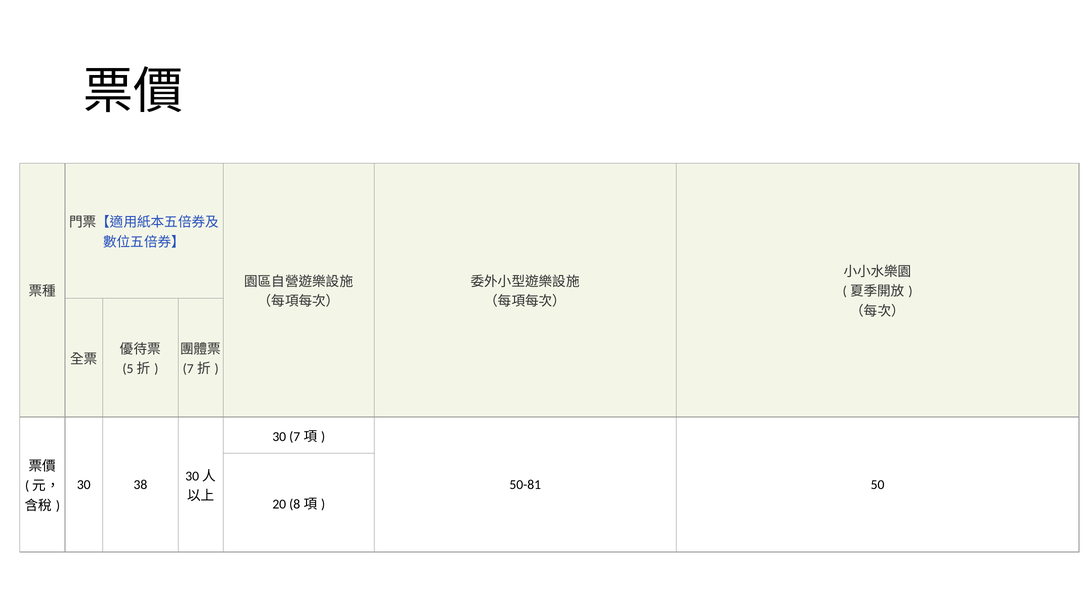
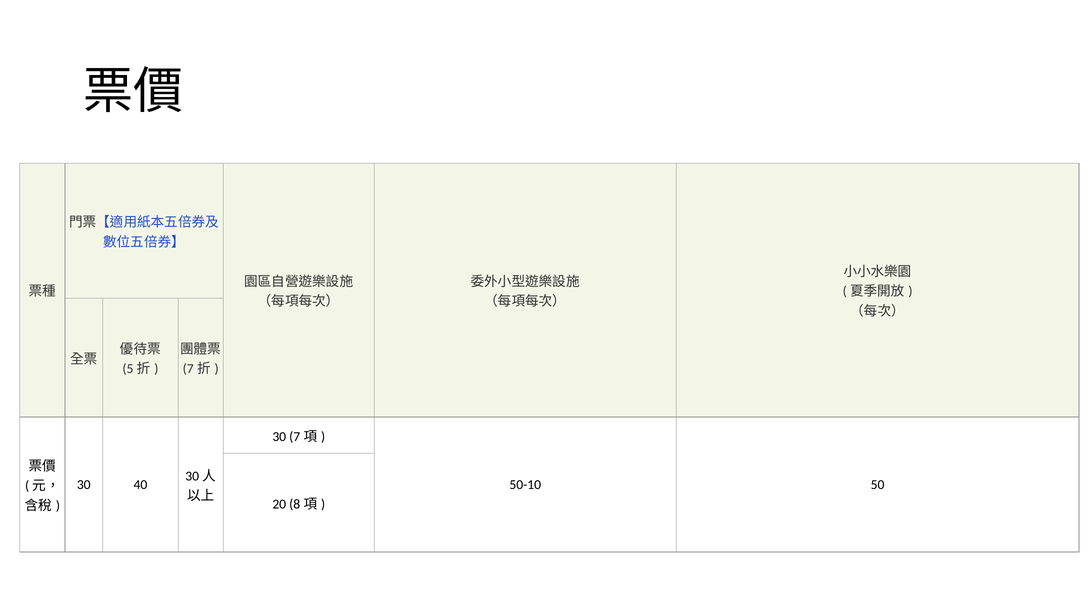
38: 38 -> 40 (140, 485)
50-81: 50-81 -> 50-10 (525, 485)
